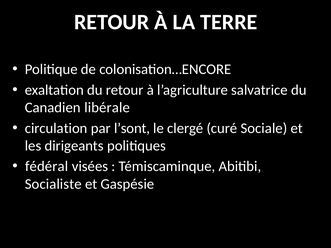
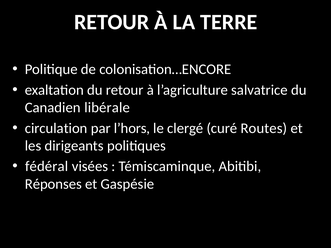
l’sont: l’sont -> l’hors (132, 128)
Sociale: Sociale -> Routes (264, 128)
Socialiste: Socialiste -> Réponses (53, 184)
